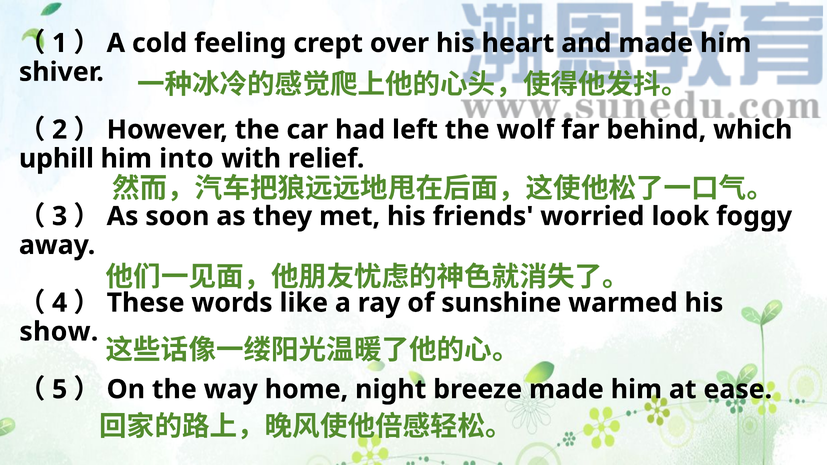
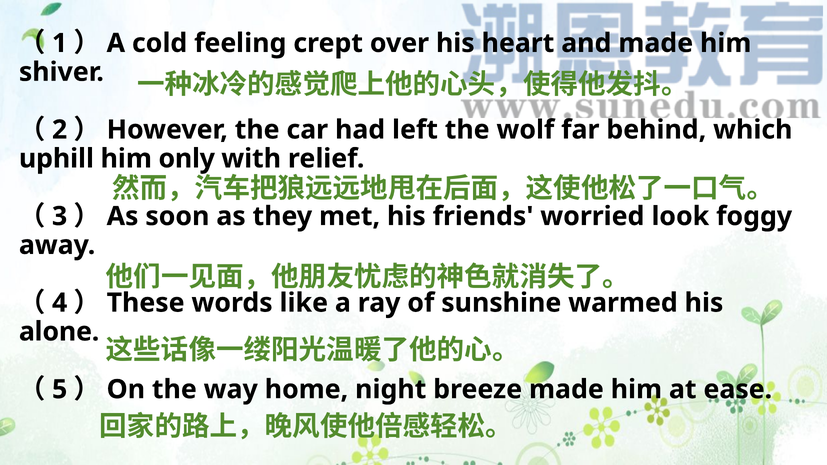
into: into -> only (187, 159)
show: show -> alone (59, 332)
